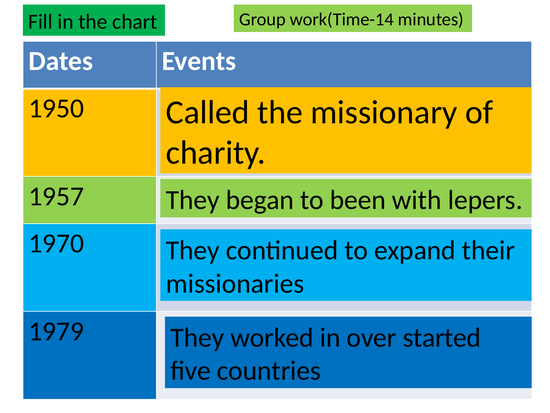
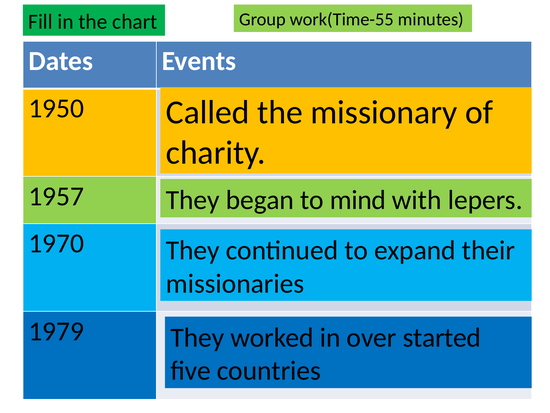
work(Time-14: work(Time-14 -> work(Time-55 (342, 20)
been: been -> mind (358, 200)
